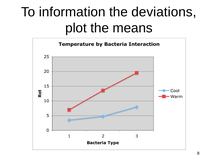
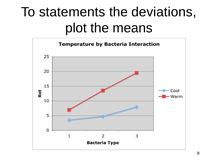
information: information -> statements (72, 12)
